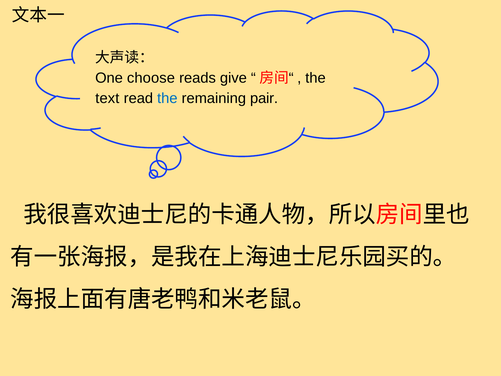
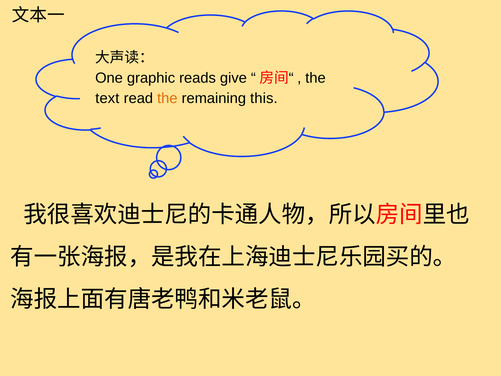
choose: choose -> graphic (151, 78)
the colour: blue -> orange (167, 98)
pair: pair -> this (264, 98)
